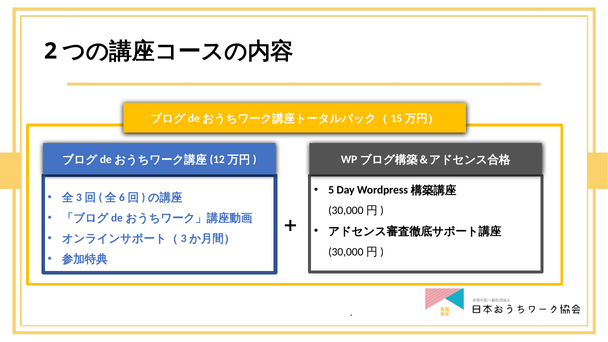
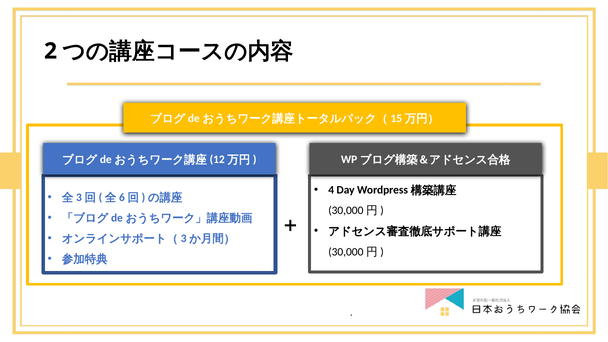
5: 5 -> 4 (331, 190)
